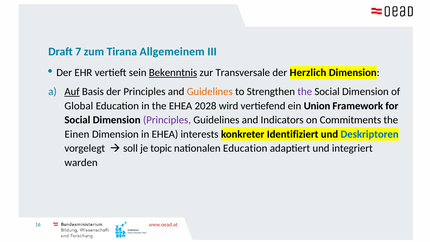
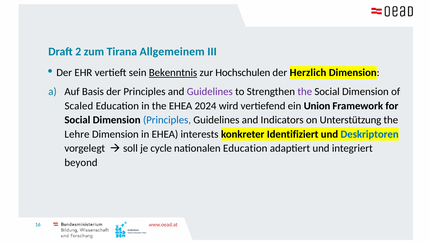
7: 7 -> 2 (78, 52)
Transversale: Transversale -> Hochschulen (243, 73)
Auf underline: present -> none (72, 92)
Guidelines colour: orange -> purple (210, 92)
Global: Global -> Scaled (79, 106)
2028: 2028 -> 2024 (206, 106)
Principles colour: purple -> blue (167, 120)
Commitments: Commitments -> Unterstützung (351, 120)
Einen: Einen -> Lehre (77, 134)
topic: topic -> cycle (161, 148)
warden: warden -> beyond (81, 162)
